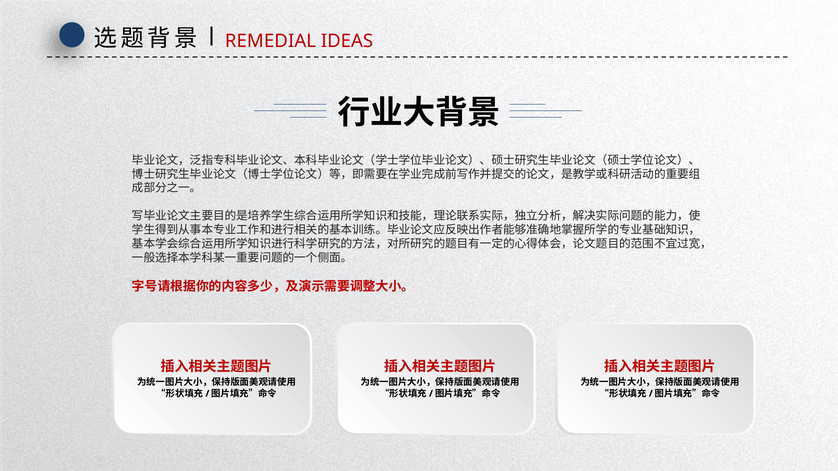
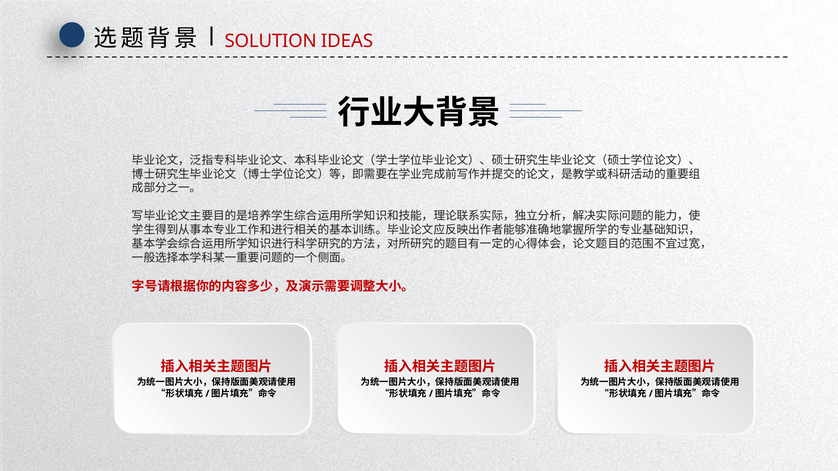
REMEDIAL: REMEDIAL -> SOLUTION (271, 41)
